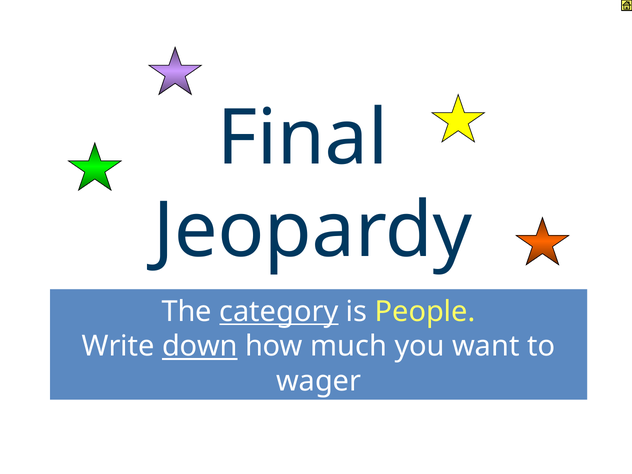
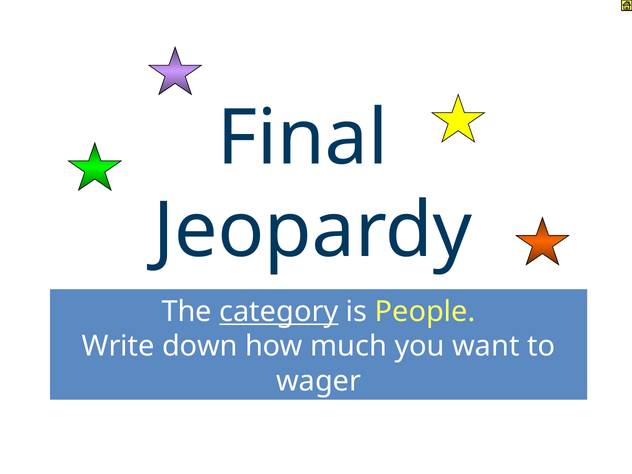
down underline: present -> none (200, 346)
